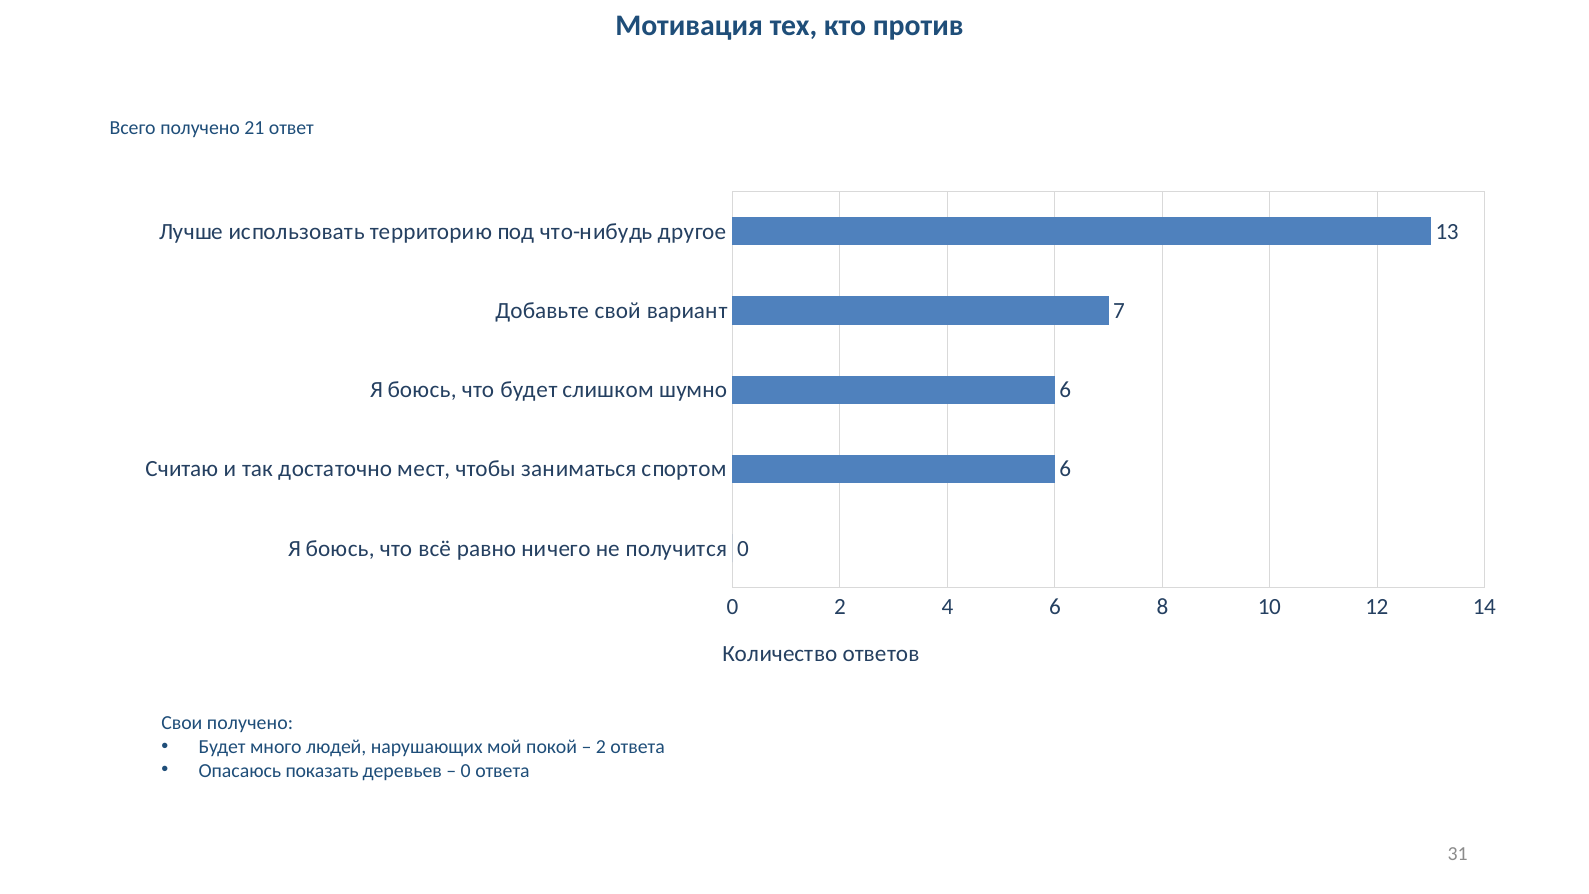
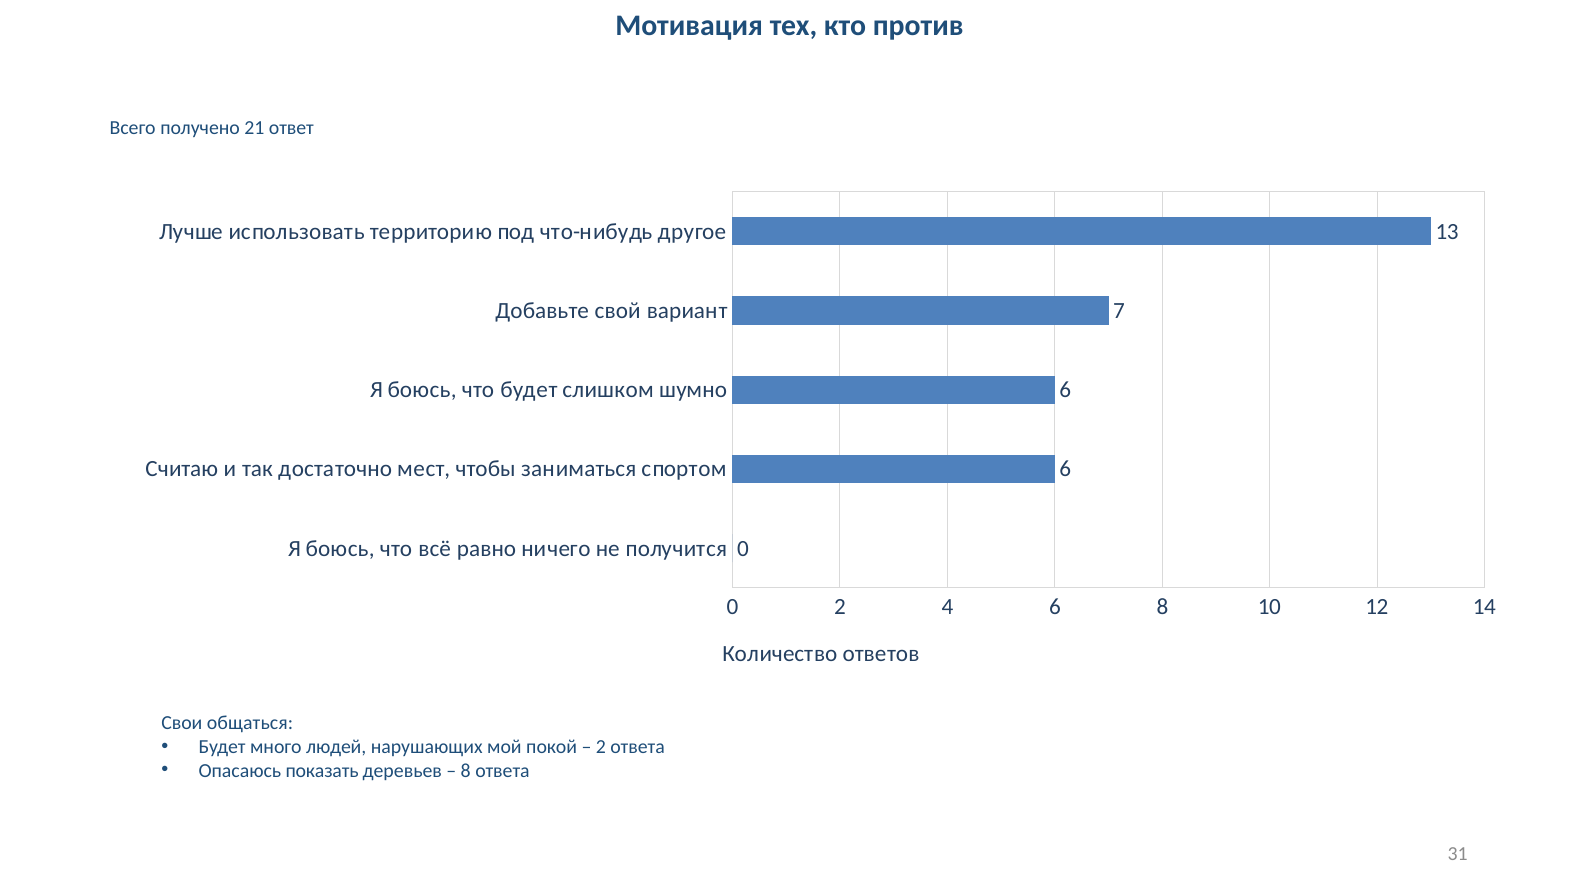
Свои получено: получено -> общаться (250, 723)
0: 0 -> 8 (466, 770)
